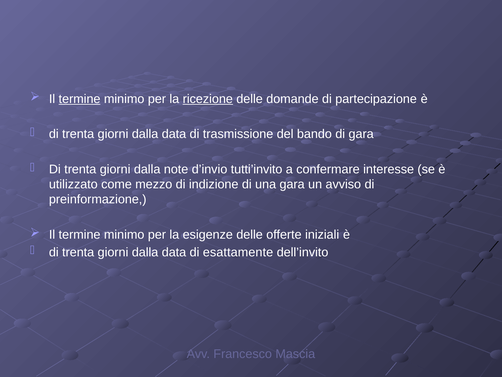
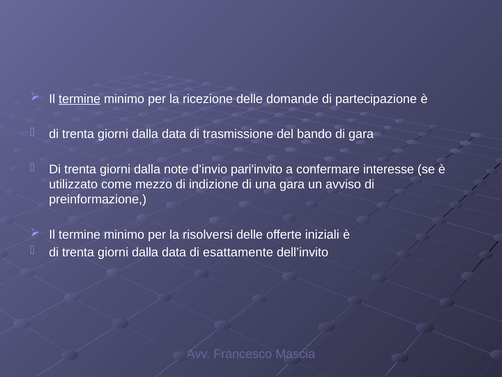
ricezione underline: present -> none (208, 99)
tutti’invito: tutti’invito -> pari’invito (257, 169)
esigenze: esigenze -> risolversi (208, 234)
